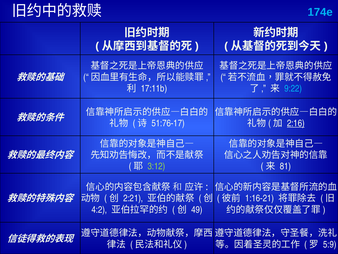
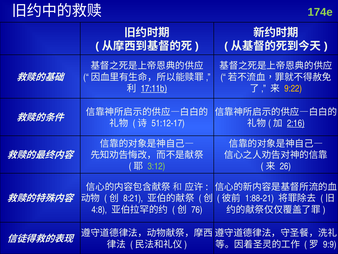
174e colour: light blue -> light green (320, 12)
9:22 colour: light blue -> yellow (293, 88)
17:11b underline: none -> present (154, 88)
51:76-17: 51:76-17 -> 51:12-17 (168, 123)
81: 81 -> 26 (285, 166)
1:16-21: 1:16-21 -> 1:88-21 (260, 198)
2:21: 2:21 -> 8:21 (133, 198)
4:2: 4:2 -> 4:8 (99, 209)
49: 49 -> 76 (197, 209)
5:9: 5:9 -> 9:9 (330, 244)
